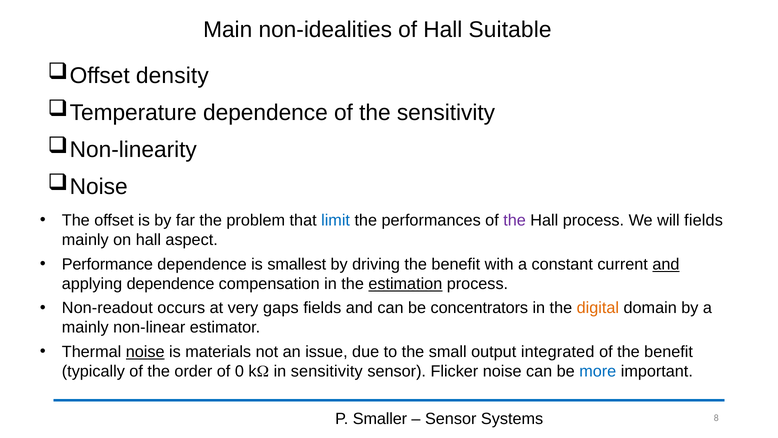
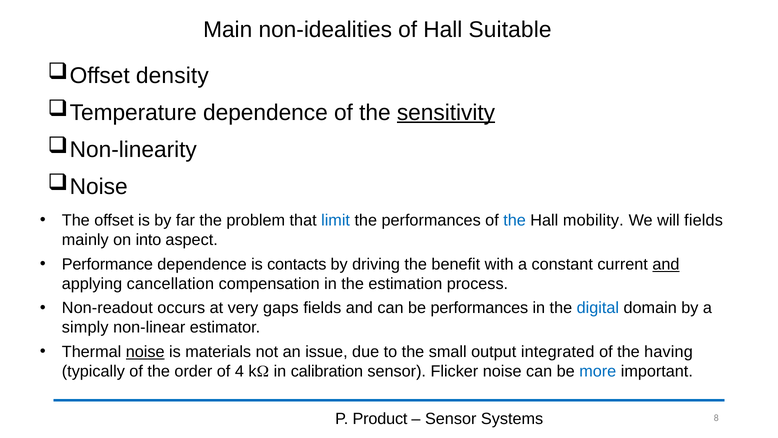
sensitivity underline: none -> present (446, 112)
the colour: purple -> blue (515, 220)
Hall process: process -> mobility (593, 220)
on hall: hall -> into (148, 240)
smallest: smallest -> contacts (297, 264)
applying dependence: dependence -> cancellation (170, 284)
estimation underline: present -> none (405, 284)
be concentrators: concentrators -> performances (479, 308)
digital colour: orange -> blue (598, 308)
mainly: mainly -> simply (85, 327)
of the benefit: benefit -> having (669, 352)
0: 0 -> 4 (239, 371)
in sensitivity: sensitivity -> calibration (327, 371)
Smaller: Smaller -> Product (380, 418)
